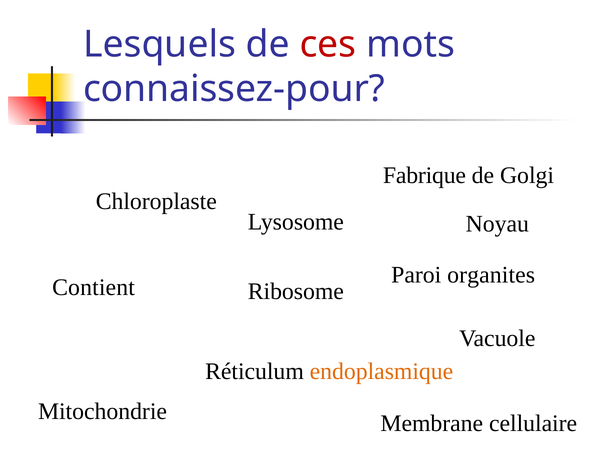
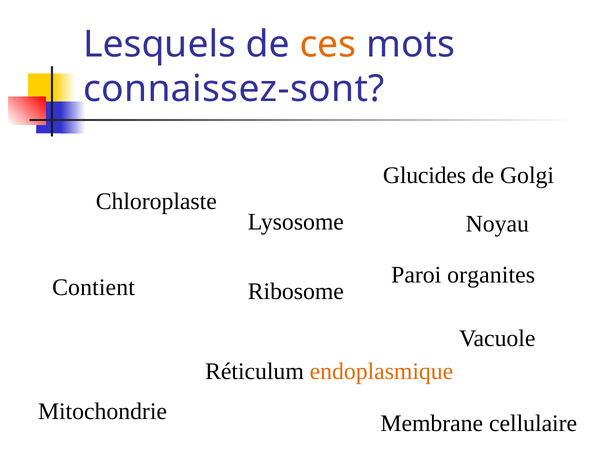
ces colour: red -> orange (328, 44)
connaissez-pour: connaissez-pour -> connaissez-sont (234, 89)
Fabrique: Fabrique -> Glucides (424, 176)
